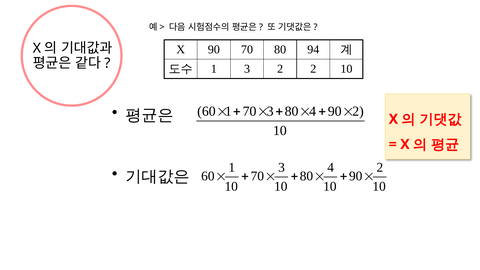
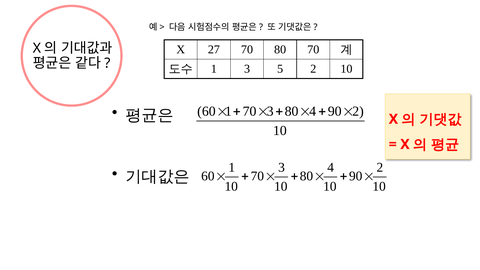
X 90: 90 -> 27 (214, 50)
80 94: 94 -> 70 (313, 50)
3 2: 2 -> 5 (280, 69)
